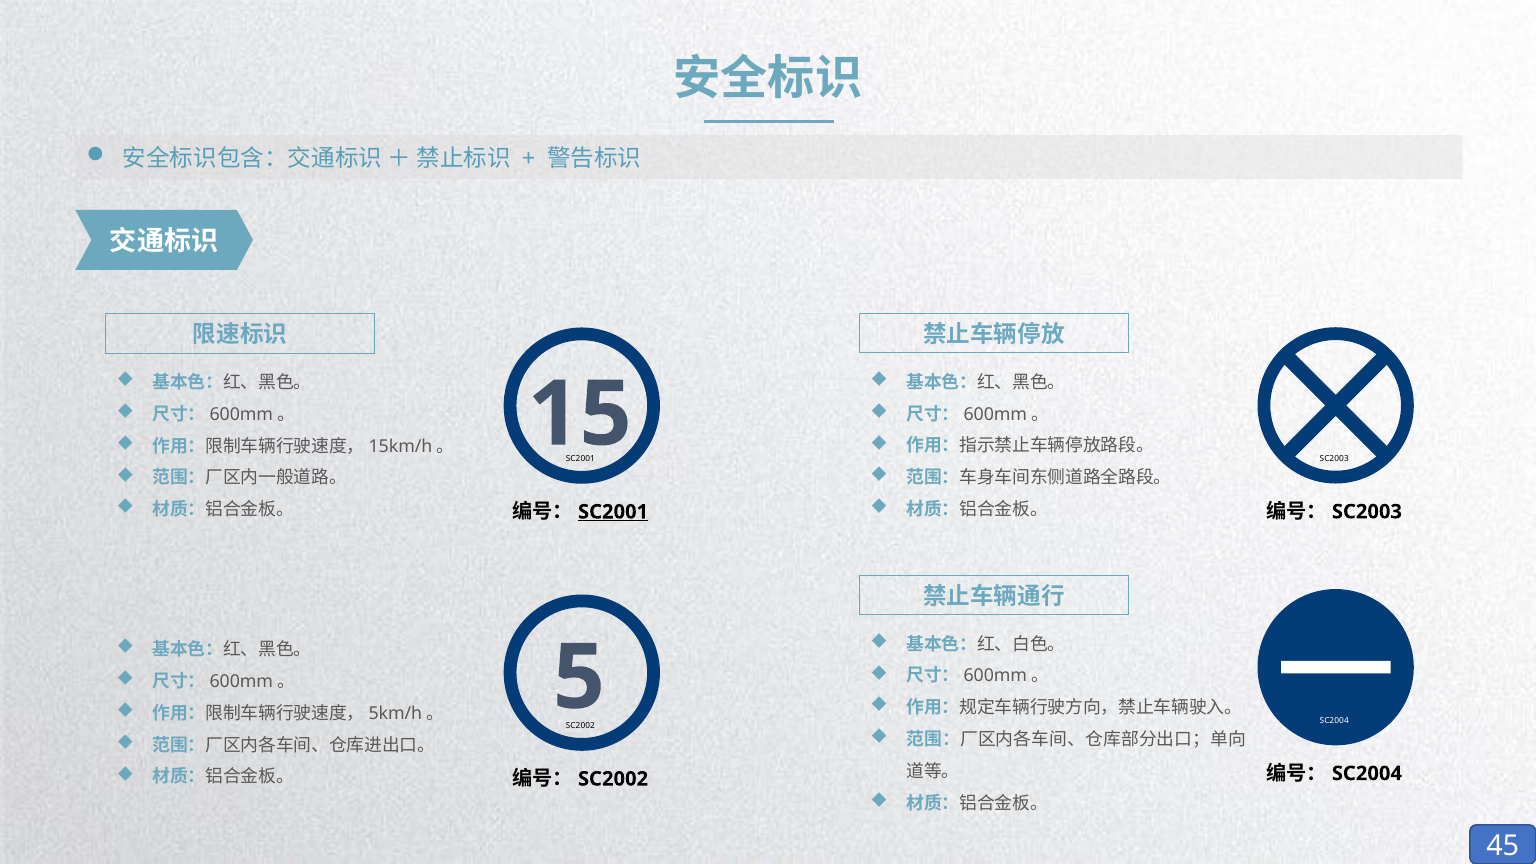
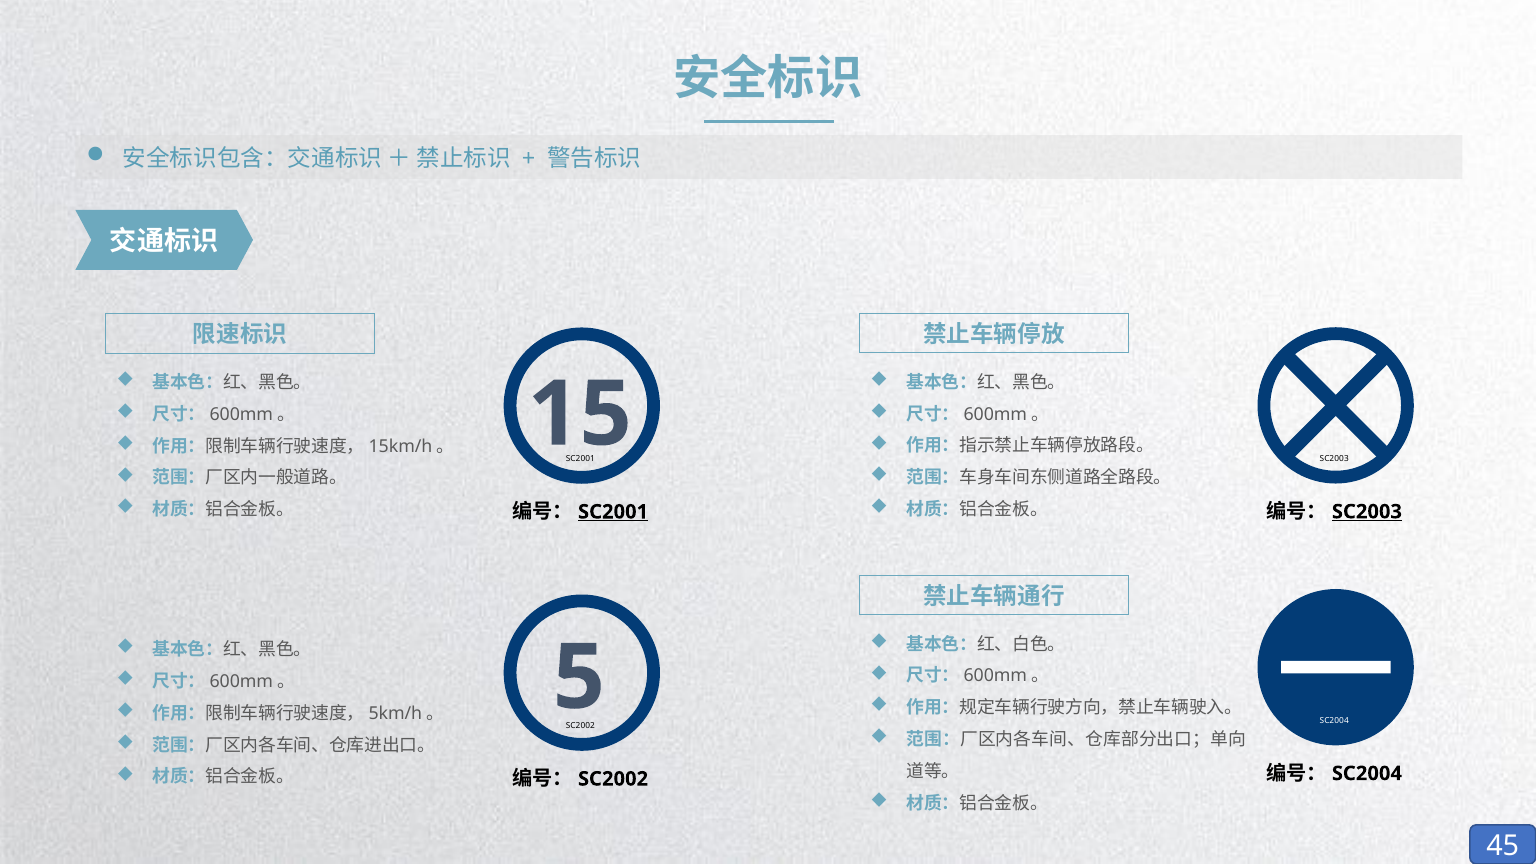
SC2003 underline: none -> present (1367, 512)
